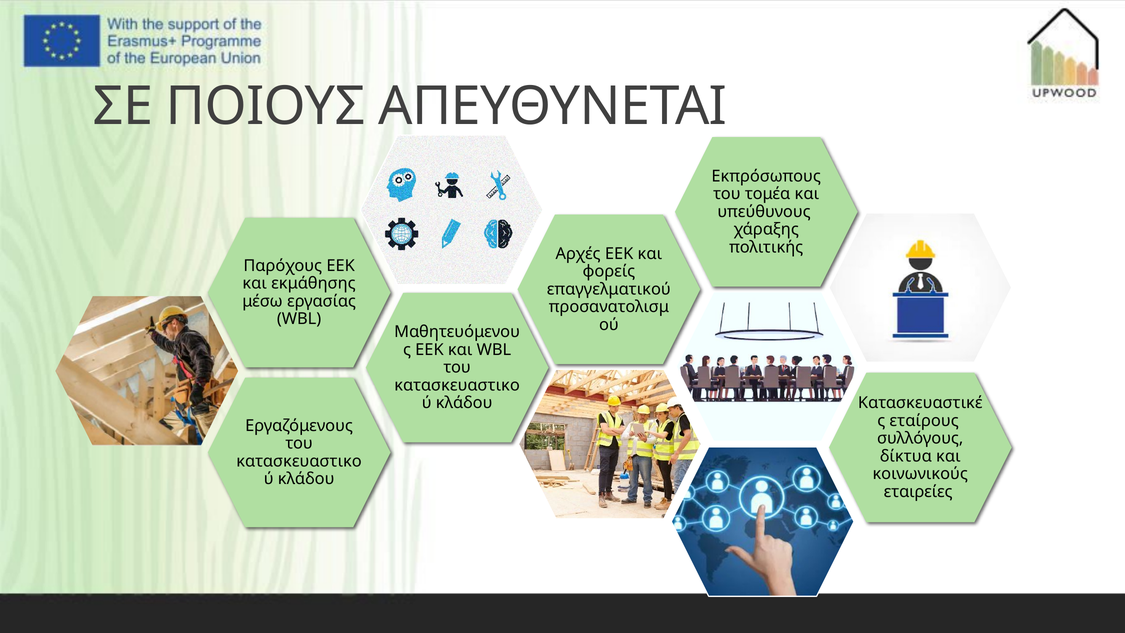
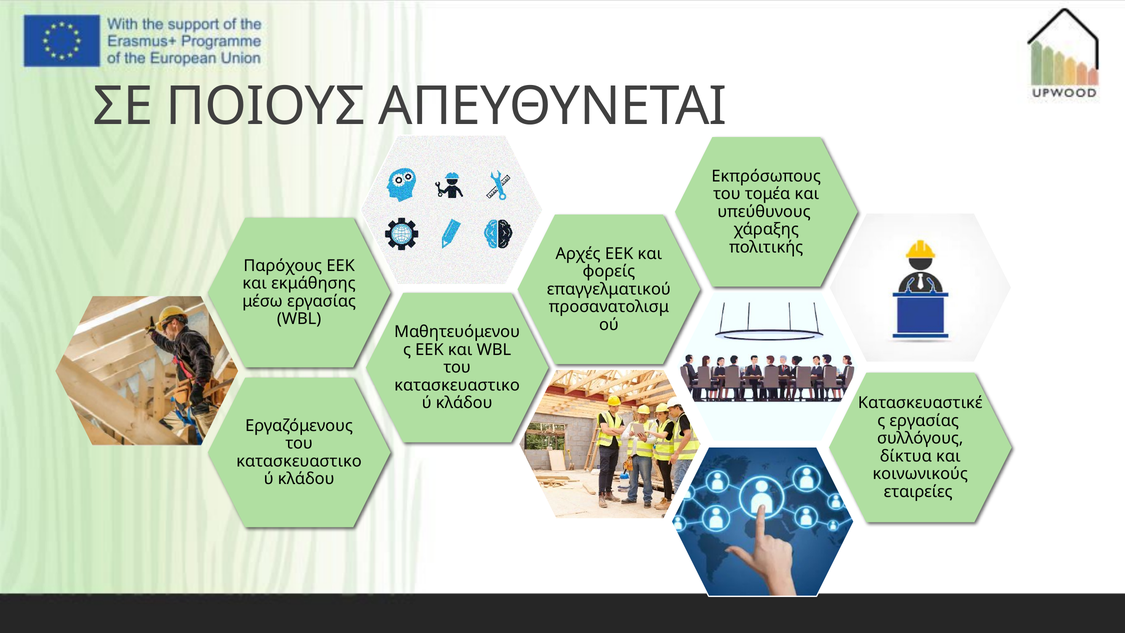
εταίρους: εταίρους -> εργασίας (924, 421)
